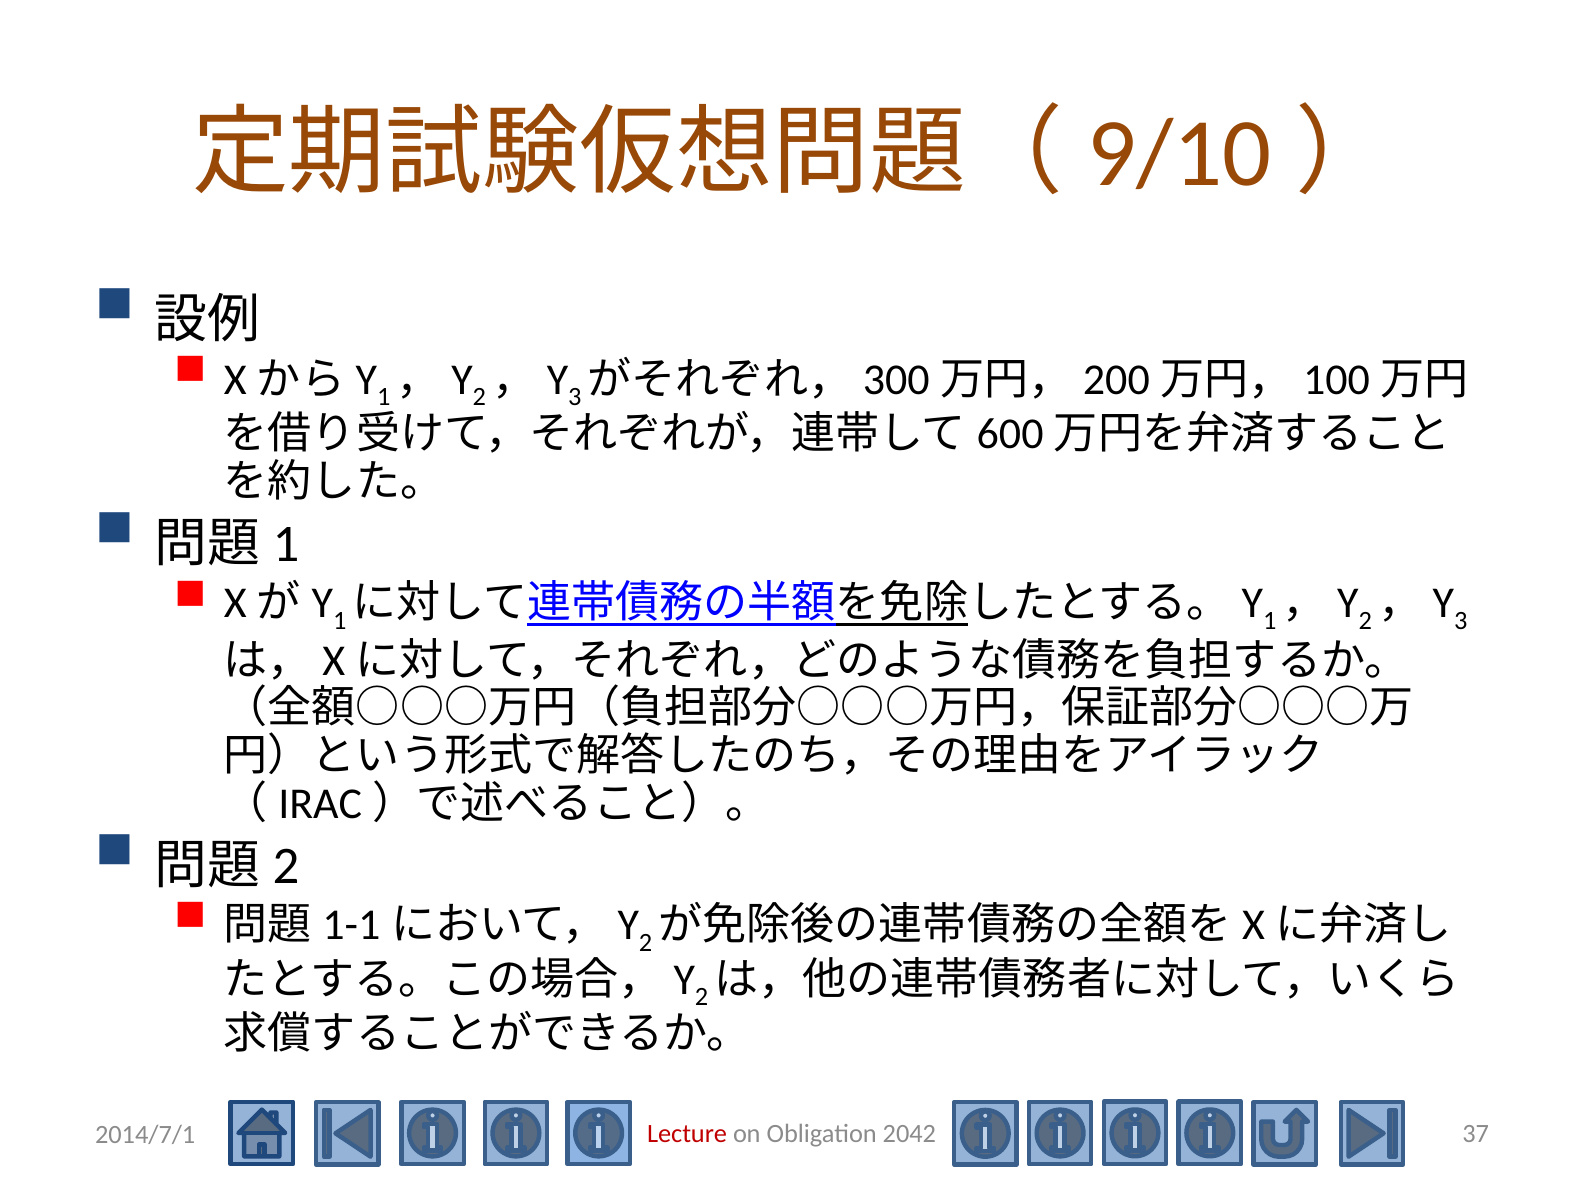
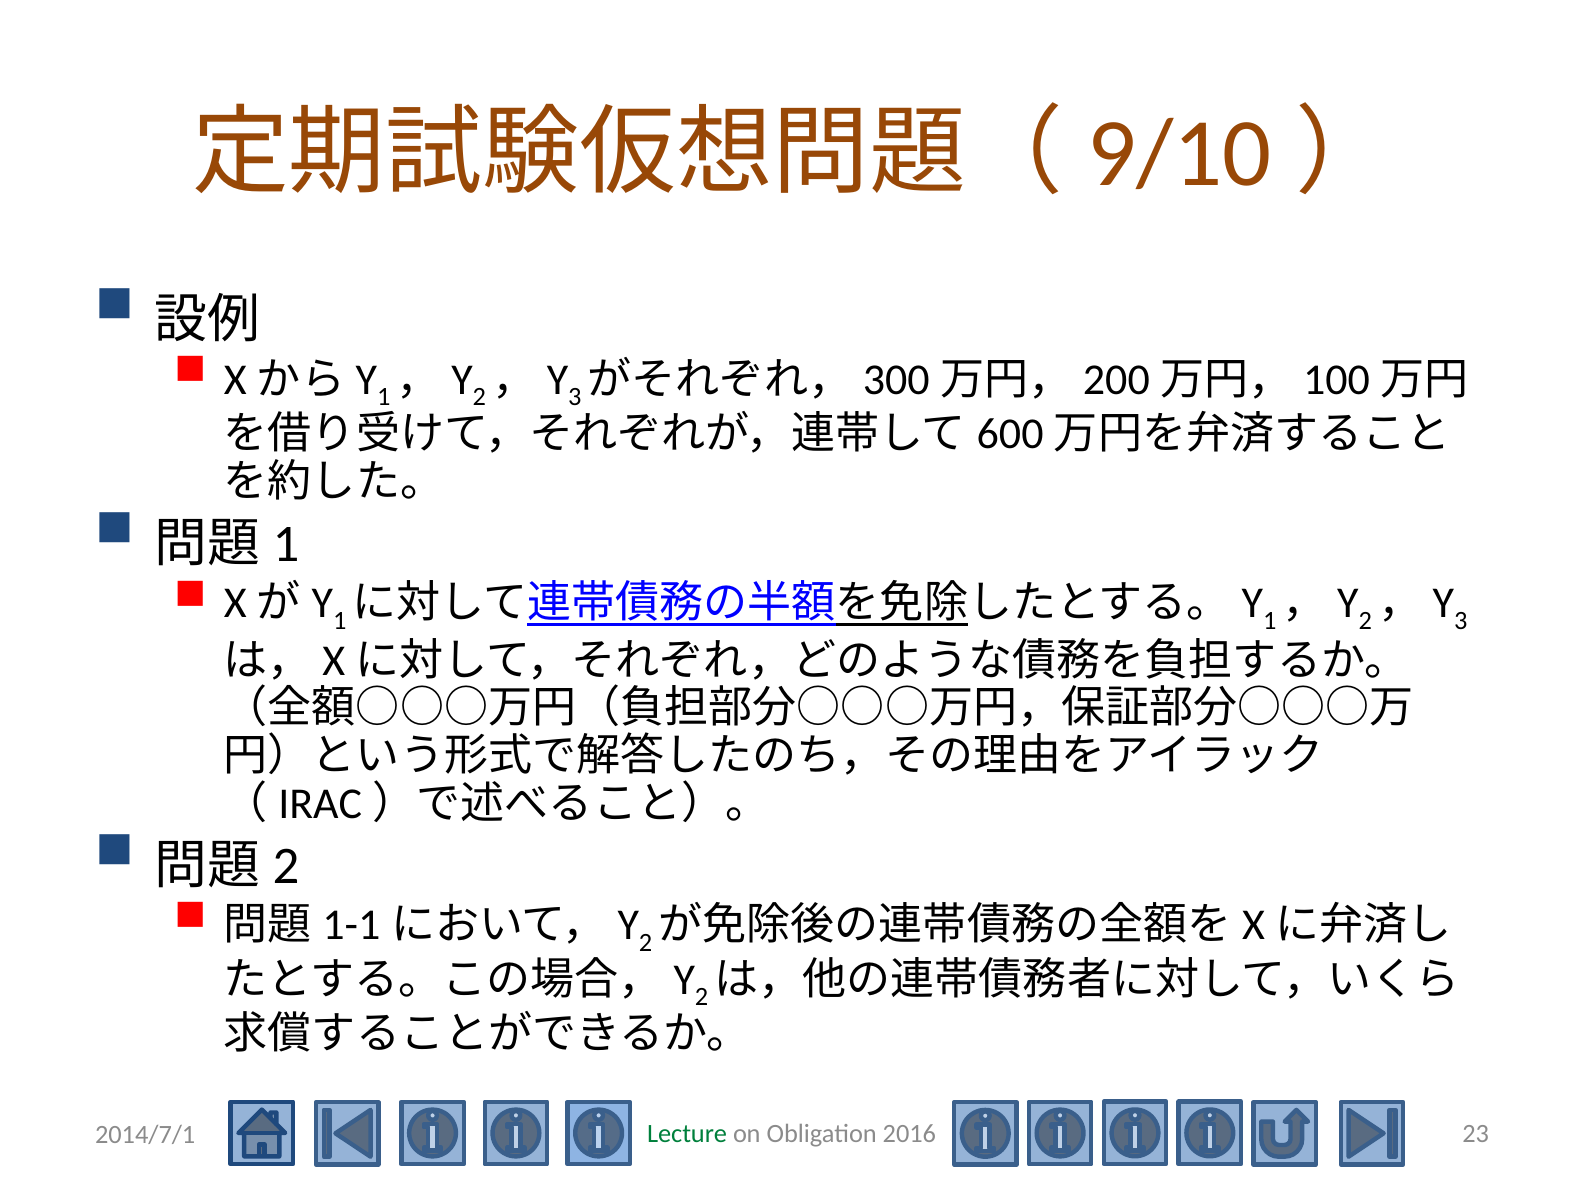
Lecture colour: red -> green (687, 1134)
2042: 2042 -> 2016 (909, 1134)
37: 37 -> 23 (1476, 1134)
